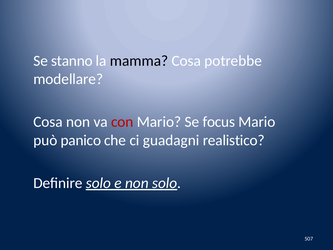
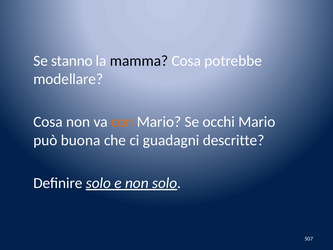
con colour: red -> orange (122, 122)
focus: focus -> occhi (219, 122)
panico: panico -> buona (81, 140)
realistico: realistico -> descritte (234, 140)
